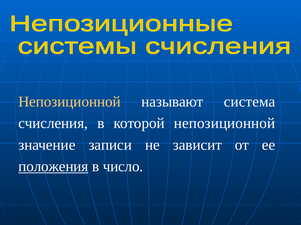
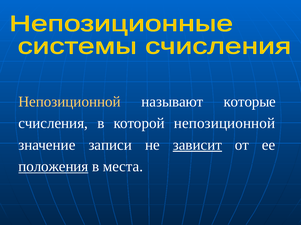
система: система -> которые (250, 102)
зависит underline: none -> present (197, 145)
число: число -> места (123, 167)
